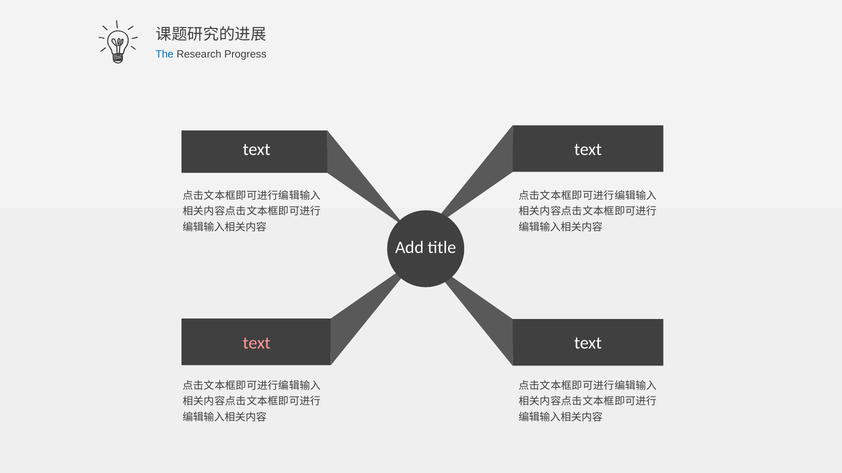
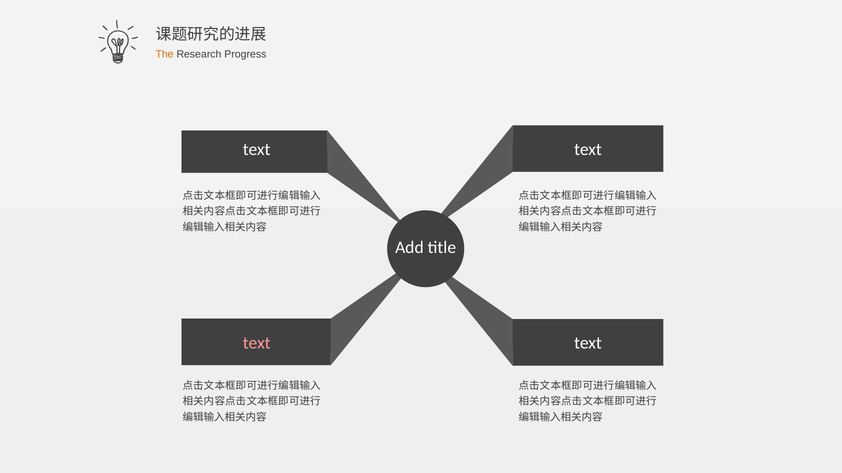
The colour: blue -> orange (165, 55)
